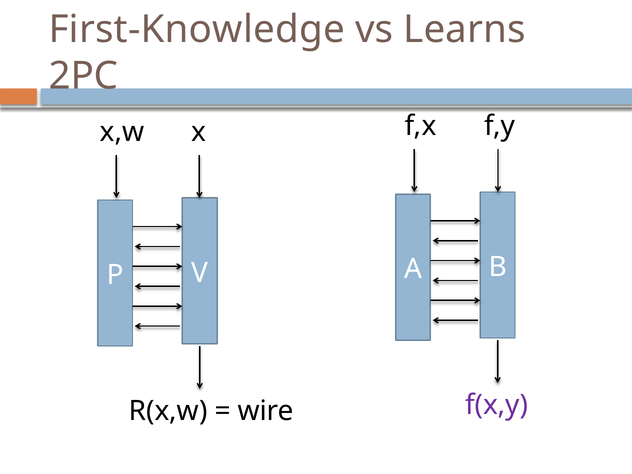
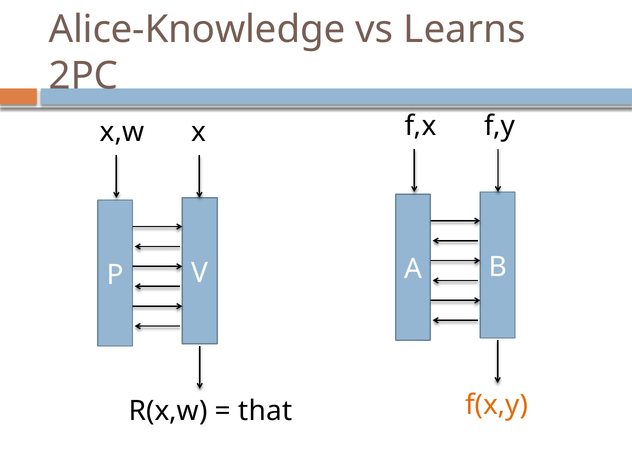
First-Knowledge: First-Knowledge -> Alice-Knowledge (197, 30)
f(x,y colour: purple -> orange (497, 405)
wire: wire -> that (265, 411)
